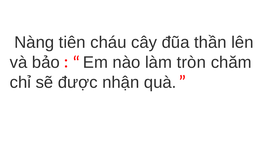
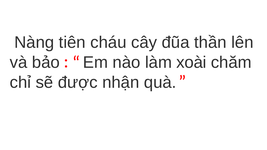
tròn: tròn -> xoài (191, 62)
